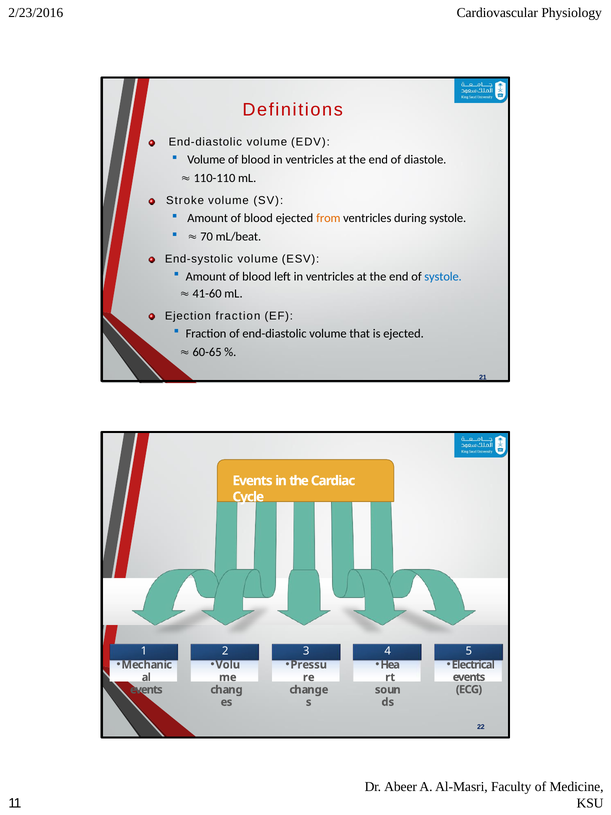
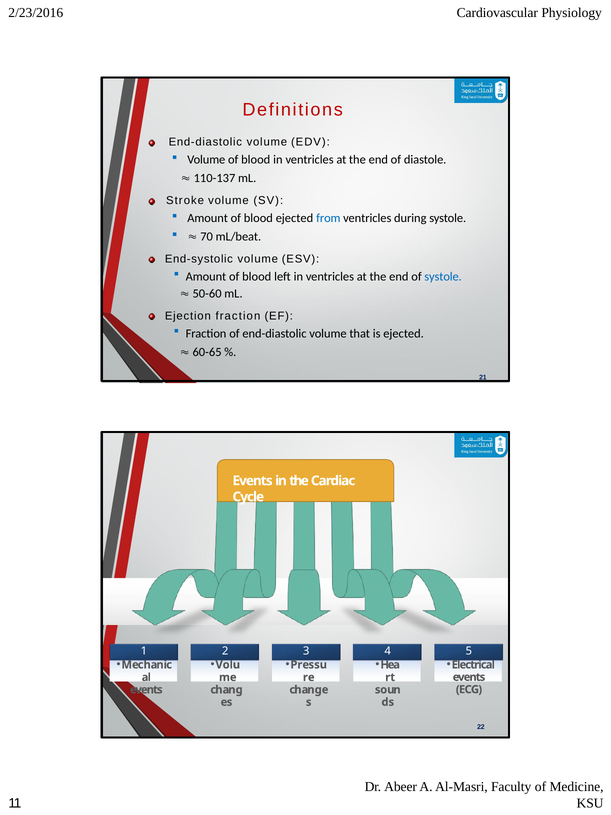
110-110: 110-110 -> 110-137 (214, 178)
from colour: orange -> blue (328, 218)
41-60: 41-60 -> 50-60 (207, 293)
